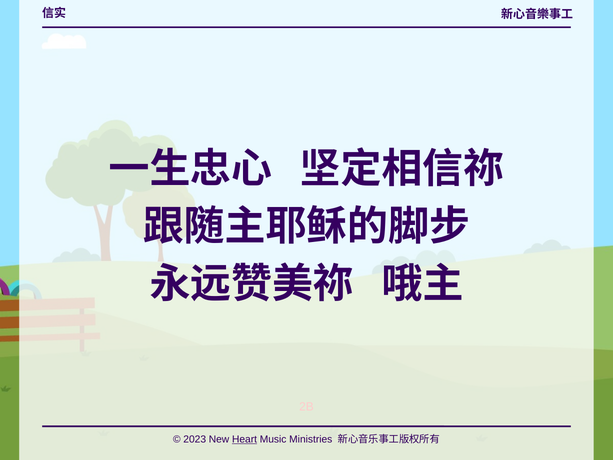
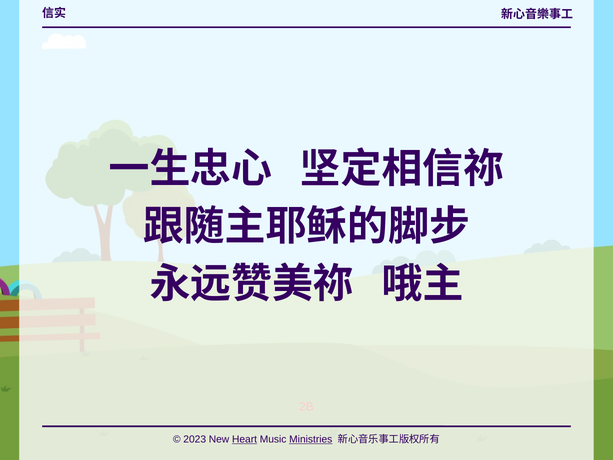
Ministries underline: none -> present (311, 439)
